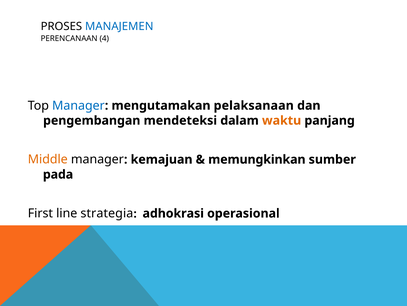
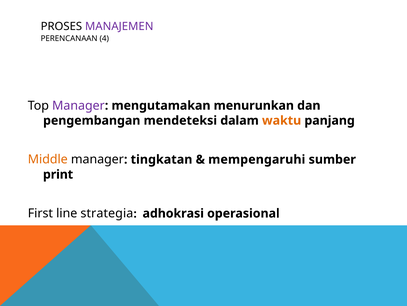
MANAJEMEN colour: blue -> purple (119, 26)
Manager colour: blue -> purple (78, 105)
pelaksanaan: pelaksanaan -> menurunkan (254, 105)
kemajuan: kemajuan -> tingkatan (162, 159)
memungkinkan: memungkinkan -> mempengaruhi (257, 159)
pada: pada -> print (58, 174)
